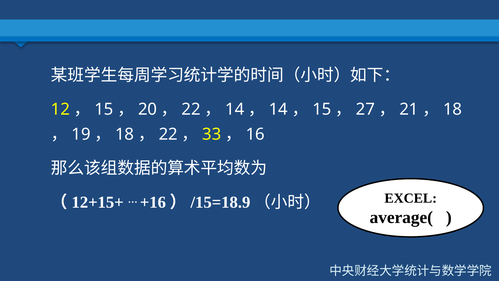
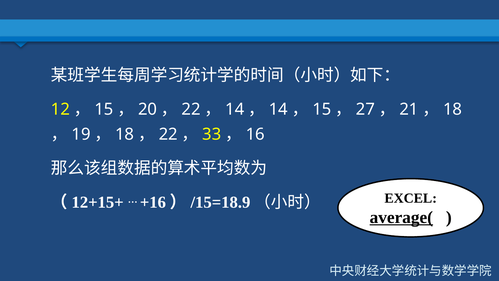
average( underline: none -> present (401, 217)
